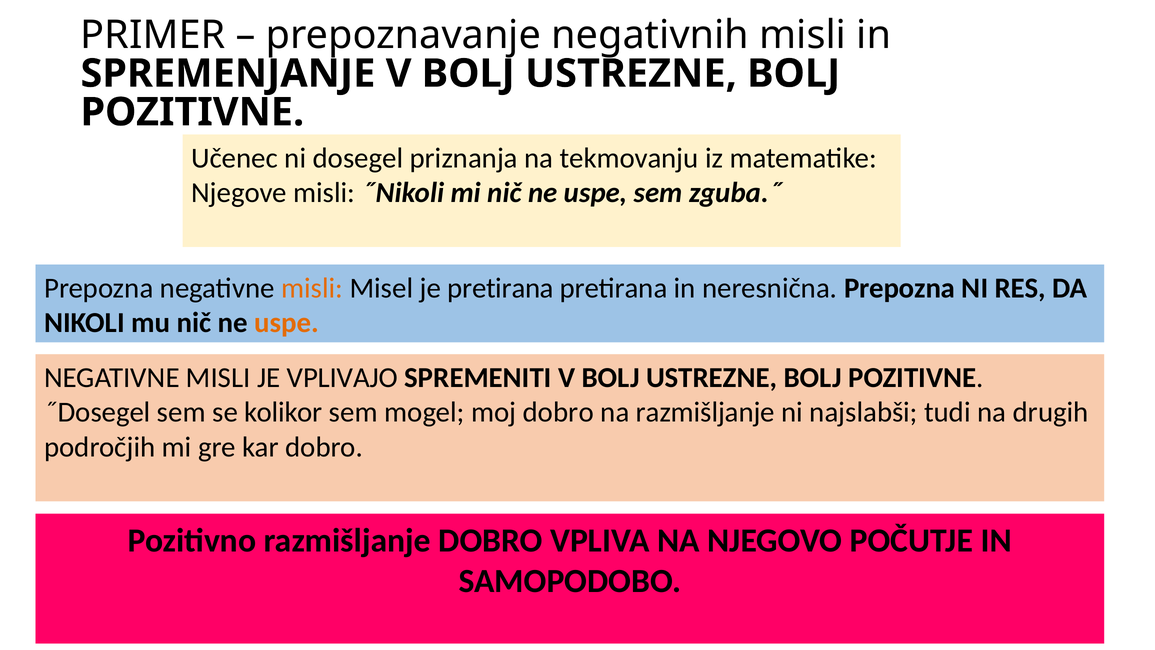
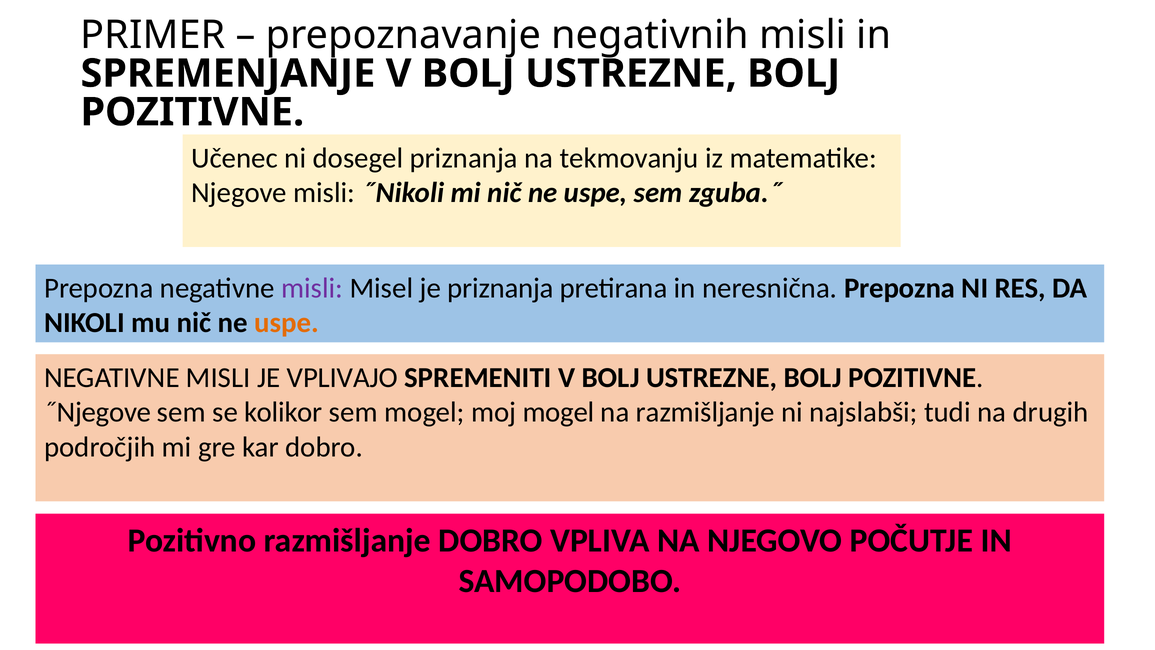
misli colour: orange -> purple (312, 288)
je pretirana: pretirana -> priznanja (501, 288)
˝Dosegel: ˝Dosegel -> ˝Njegove (97, 412)
moj dobro: dobro -> mogel (558, 412)
